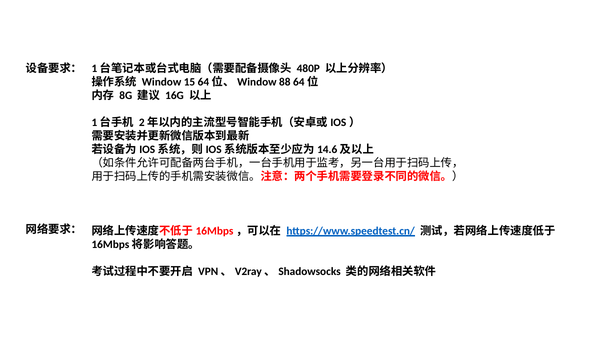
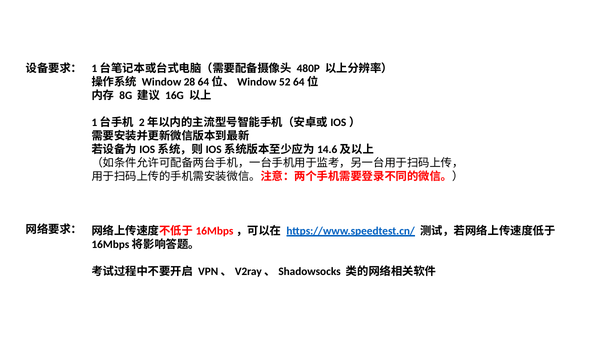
15: 15 -> 28 (189, 82)
88: 88 -> 52 (285, 82)
